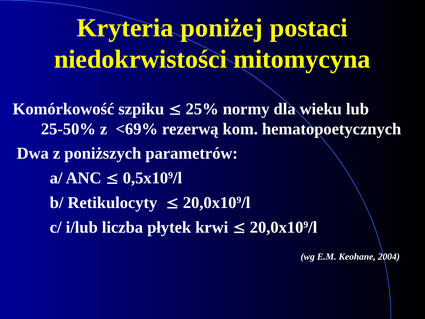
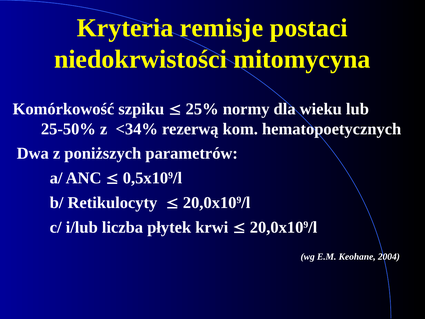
poniżej: poniżej -> remisje (222, 28)
<69%: <69% -> <34% (137, 129)
